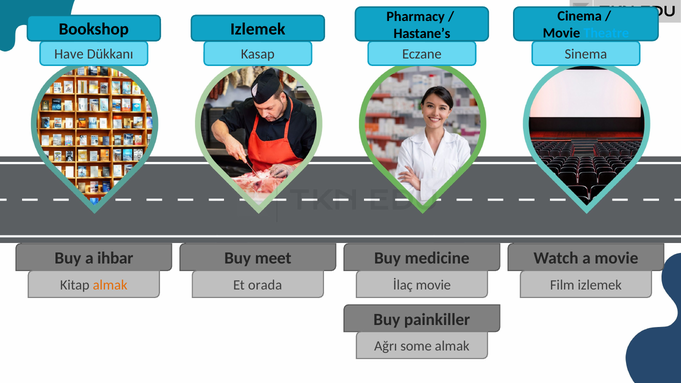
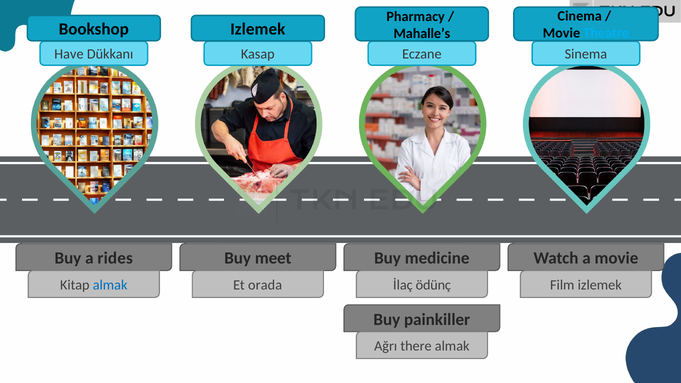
Hastane’s: Hastane’s -> Mahalle’s (422, 33)
ihbar: ihbar -> rides (115, 258)
almak colour: orange -> blue (110, 285)
İlaç movie: movie -> ödünç (433, 285)
some: some -> there (416, 346)
